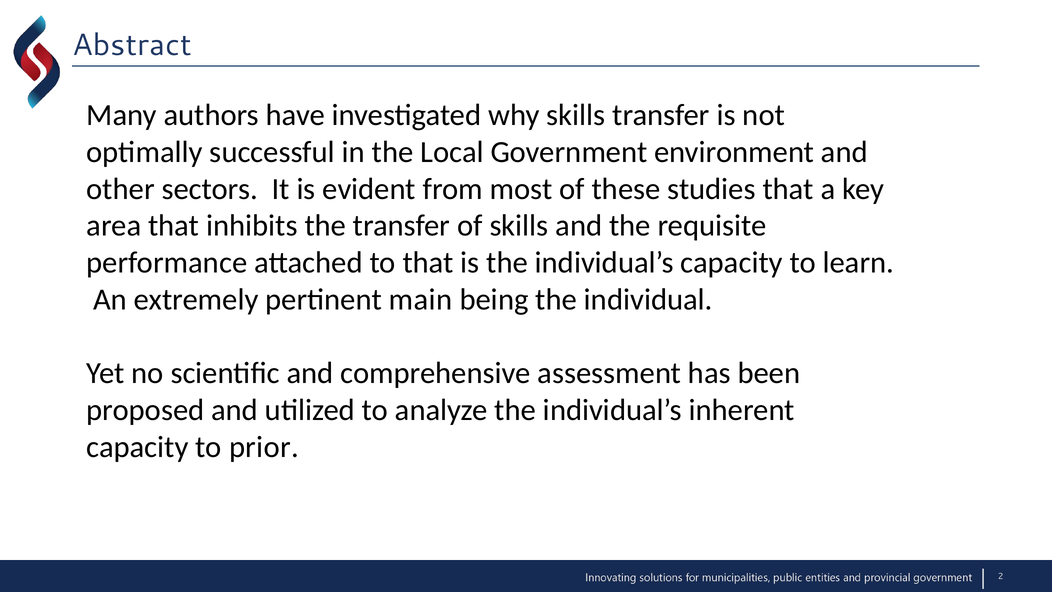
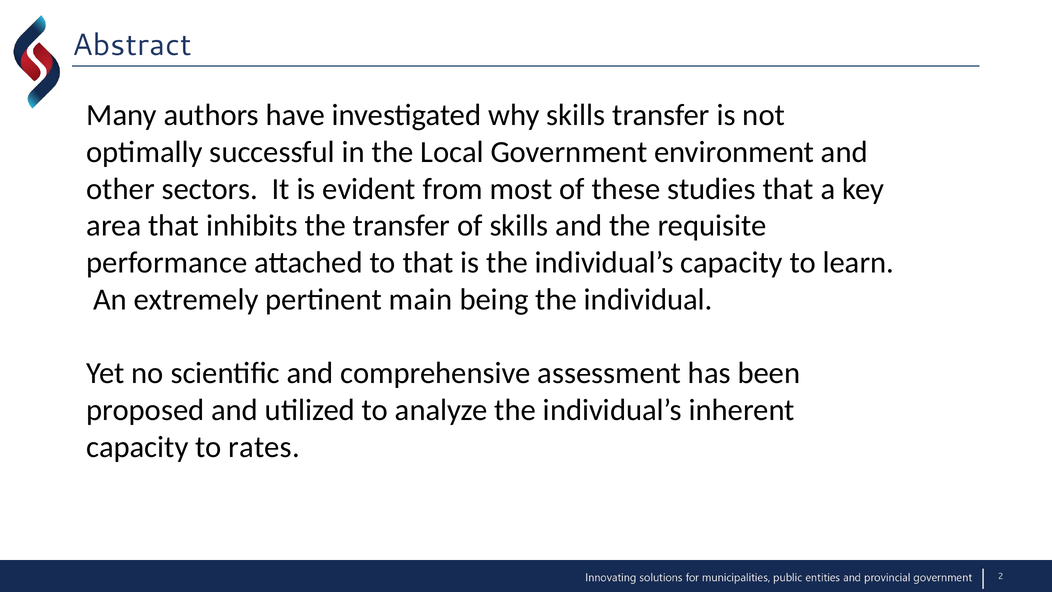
prior: prior -> rates (264, 447)
